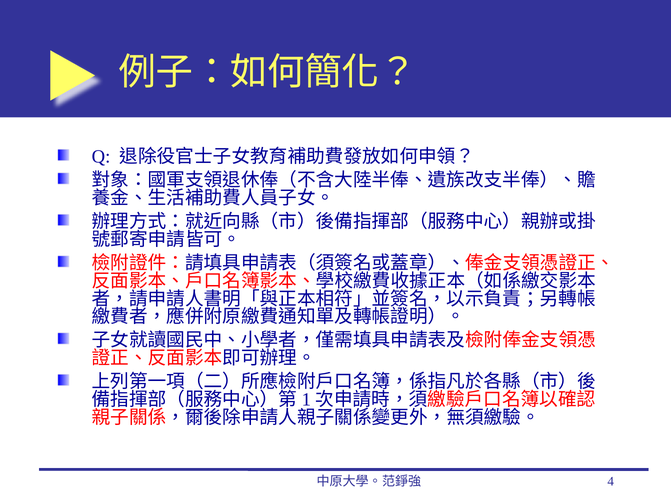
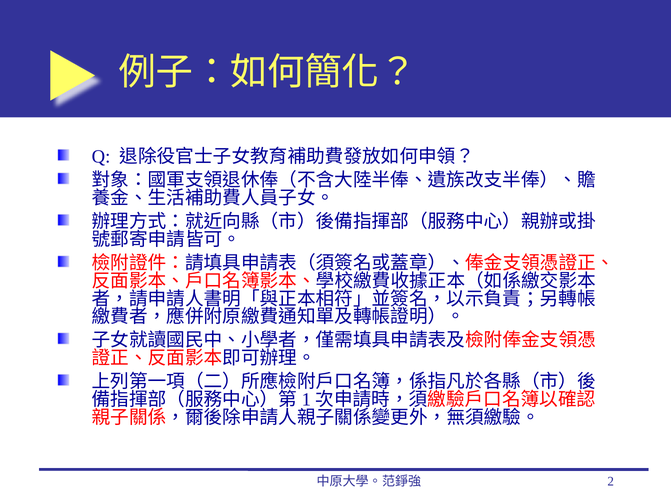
4: 4 -> 2 (611, 482)
